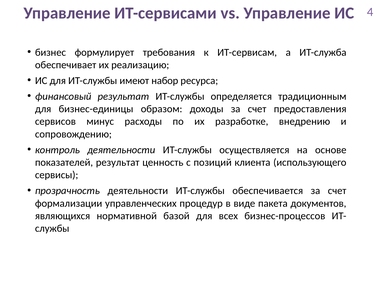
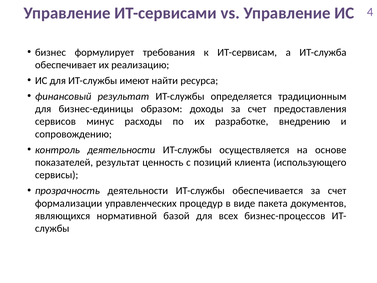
набор: набор -> найти (165, 81)
